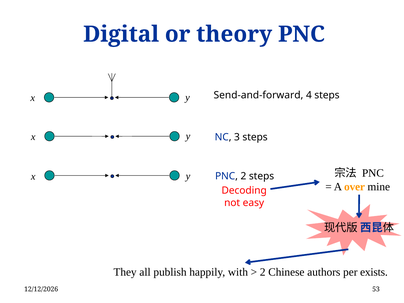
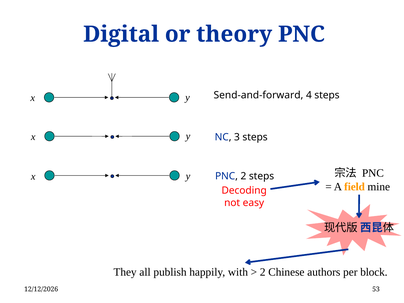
over: over -> field (355, 187)
exists: exists -> block (374, 272)
